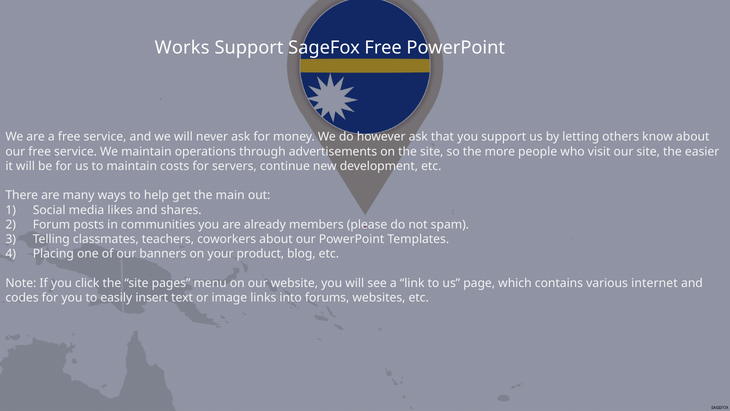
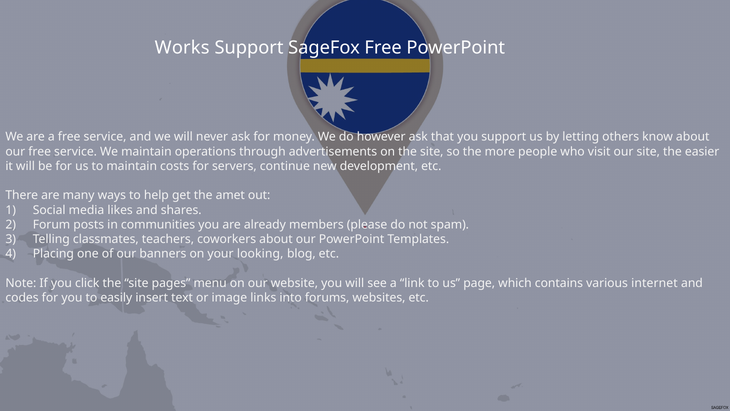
main: main -> amet (230, 195)
product: product -> looking (260, 254)
